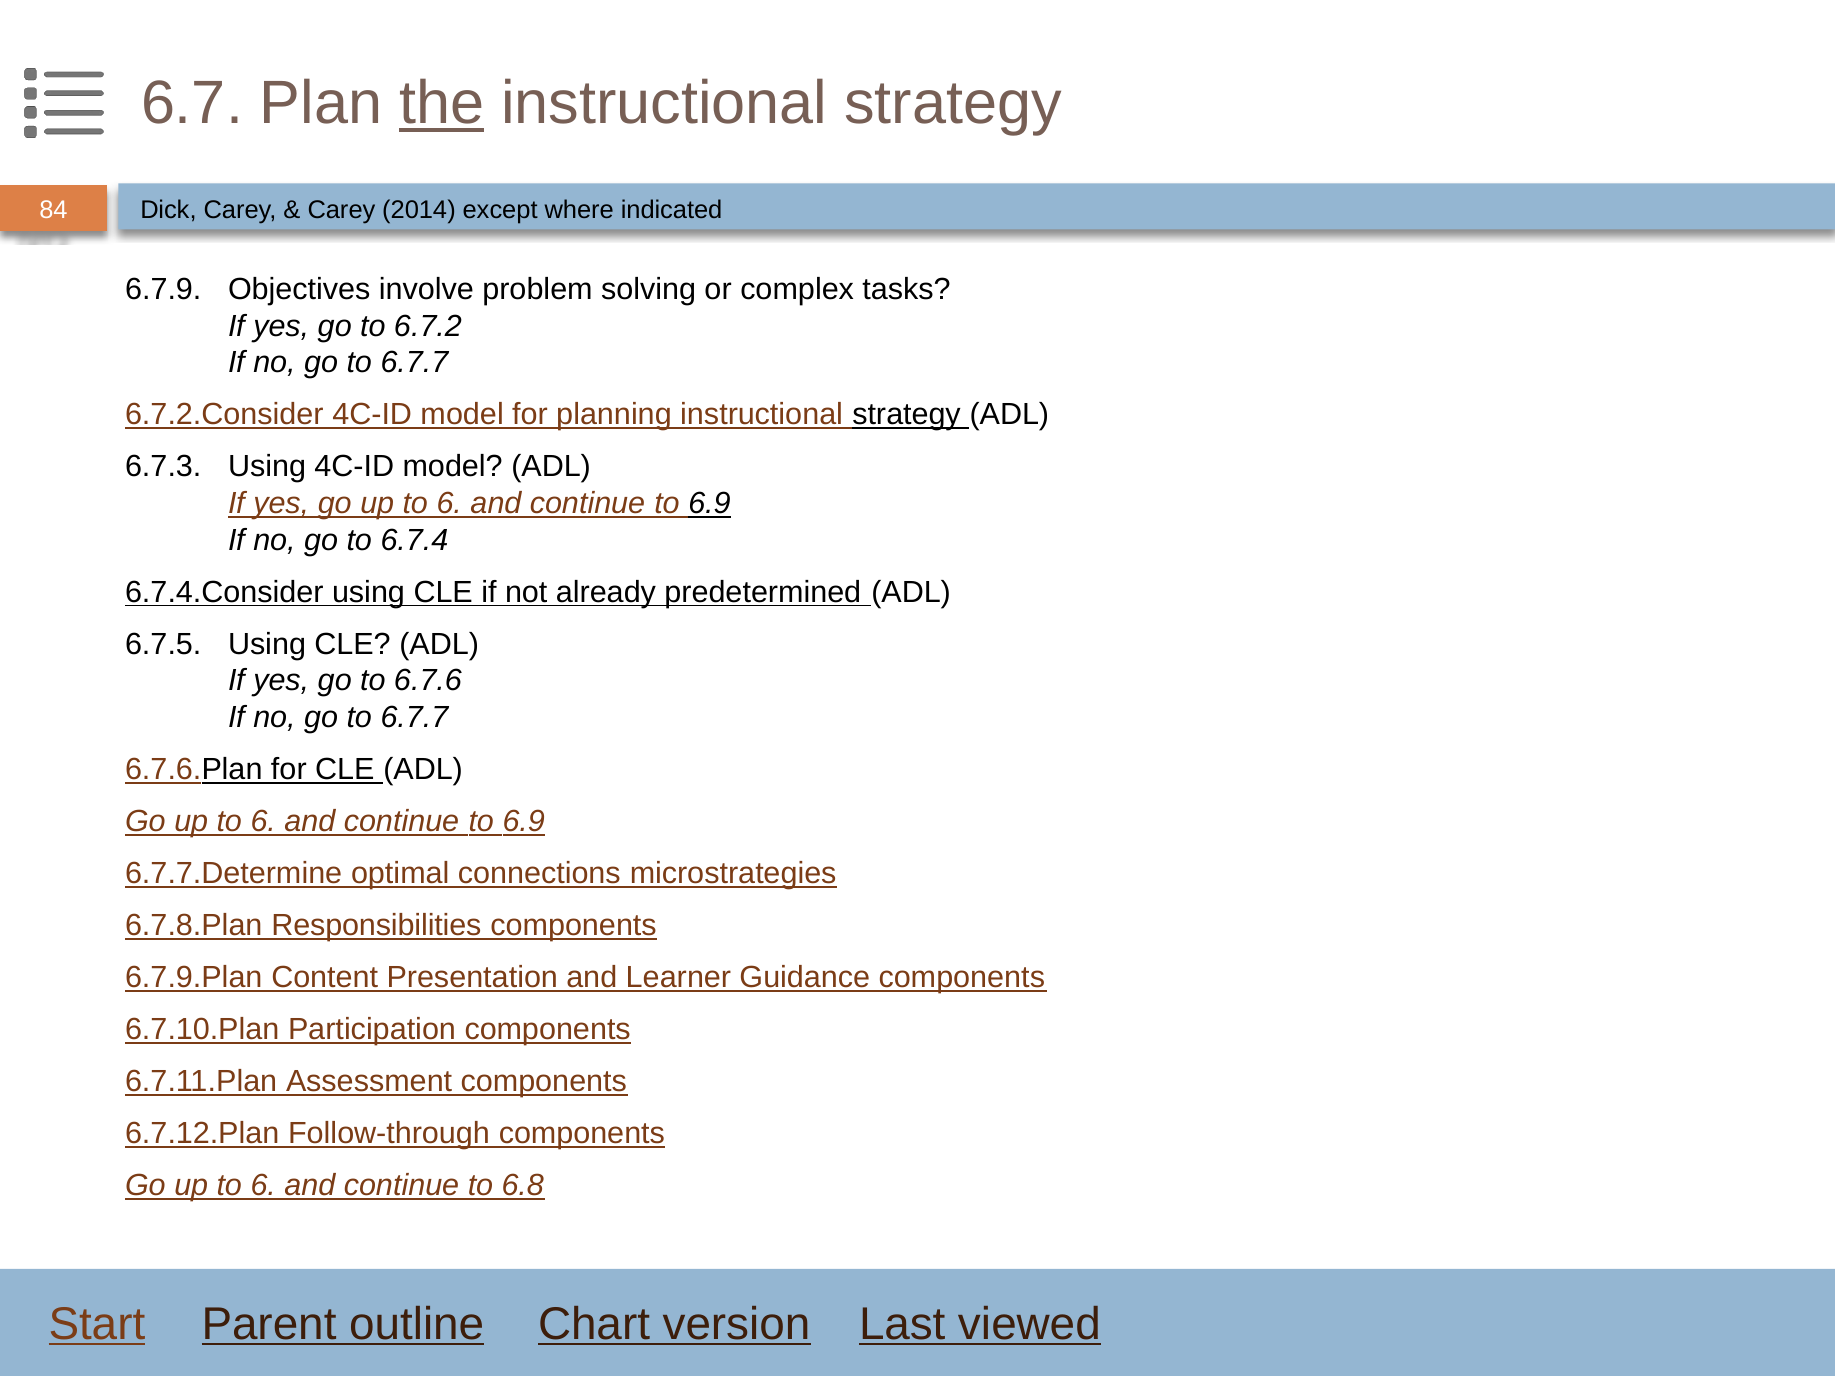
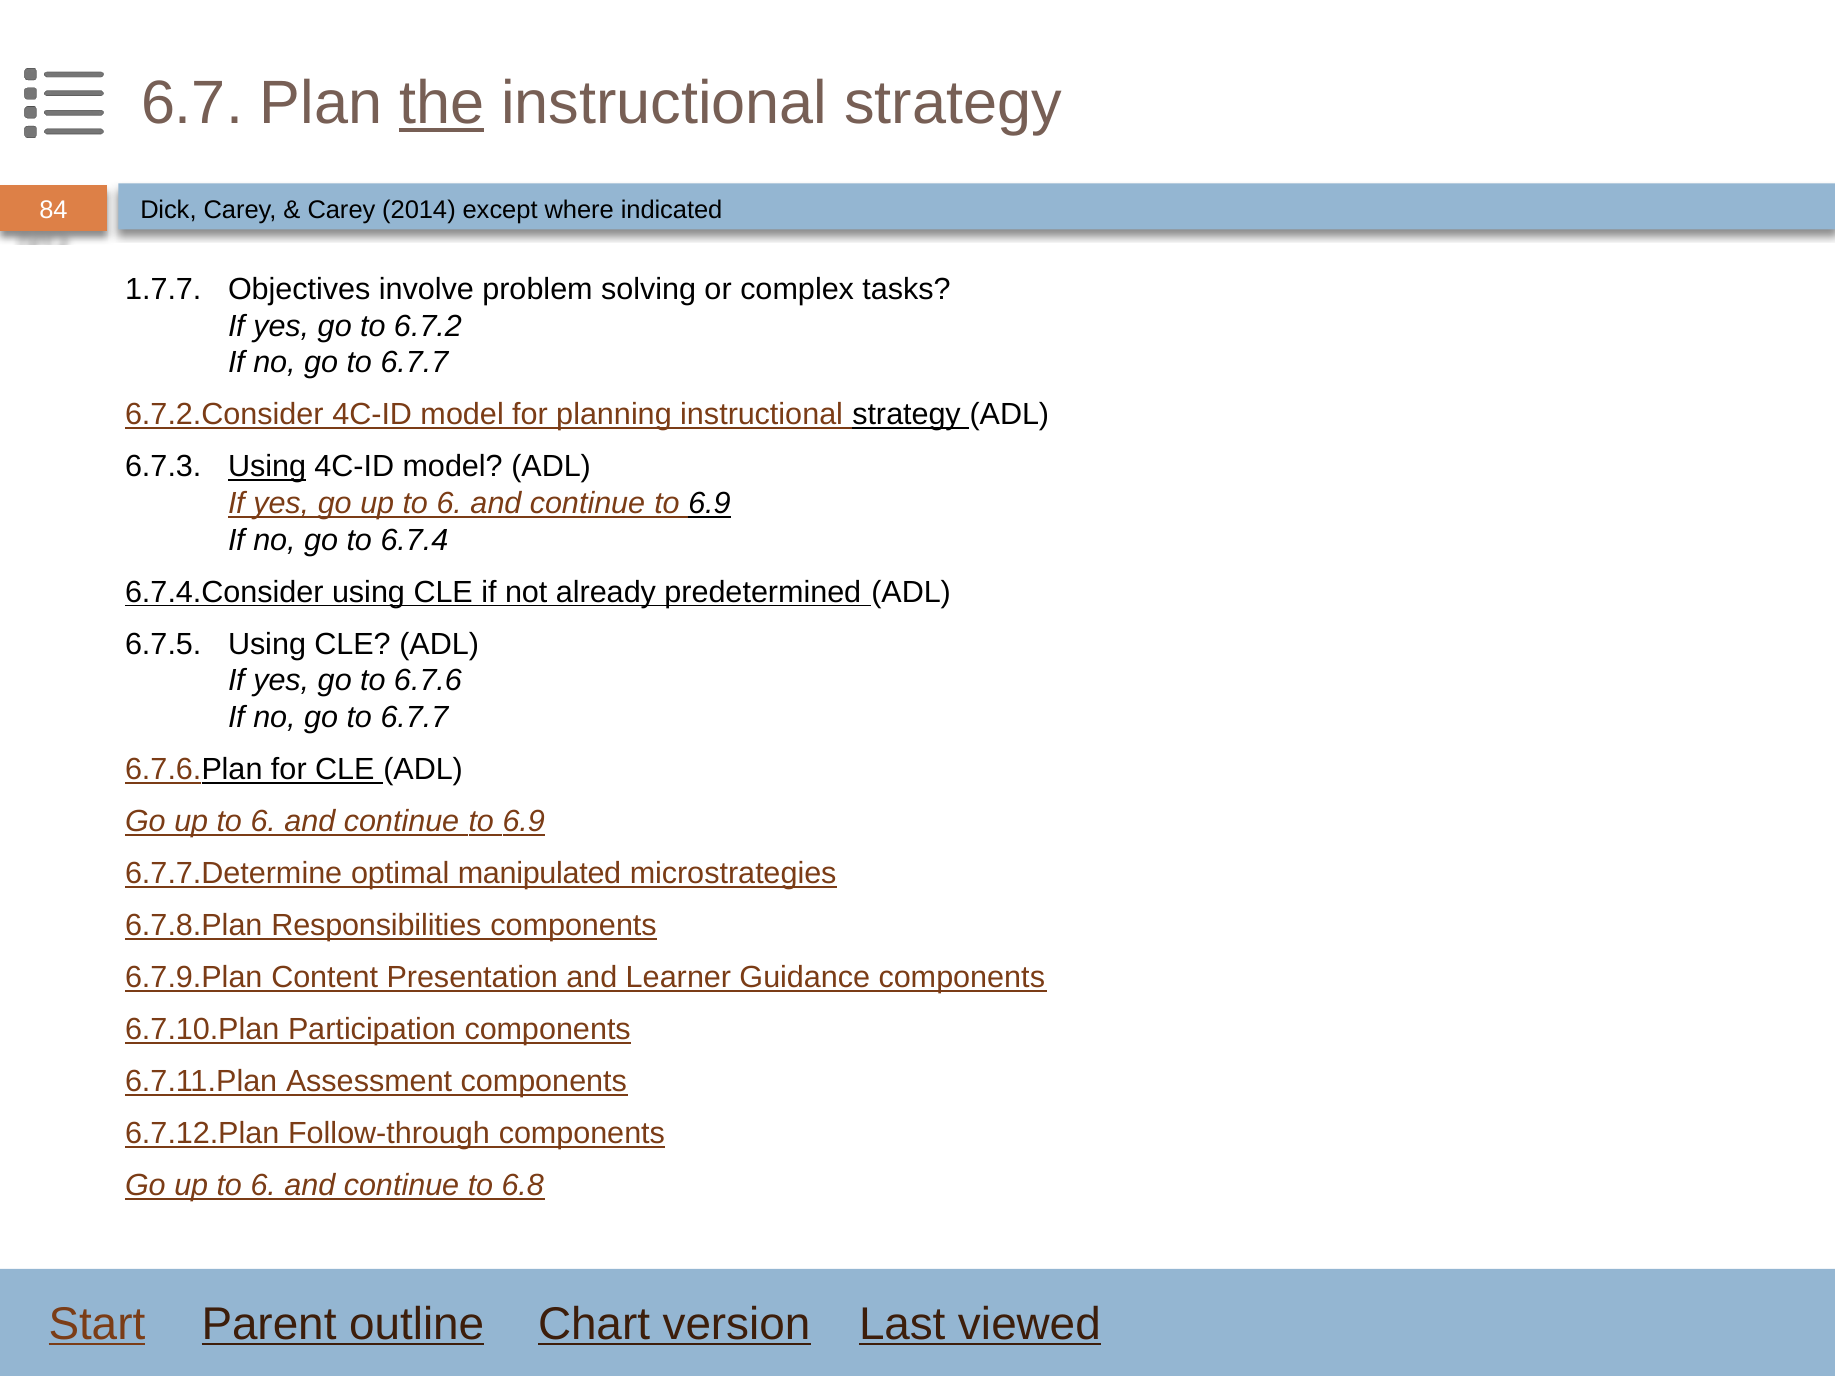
6.7.9: 6.7.9 -> 1.7.7 (163, 289)
Using underline: none -> present (267, 467)
connections: connections -> manipulated (539, 874)
